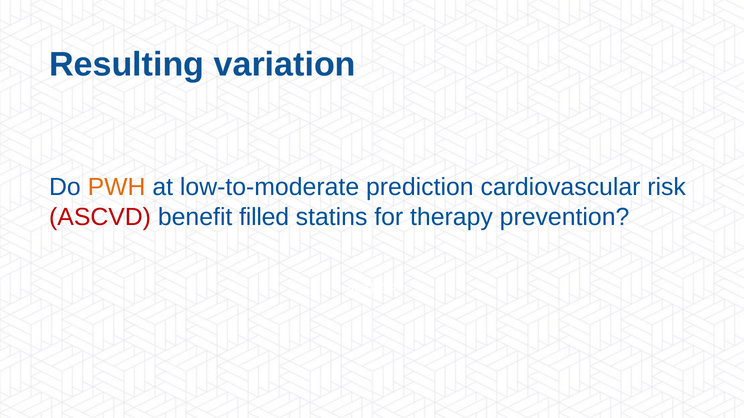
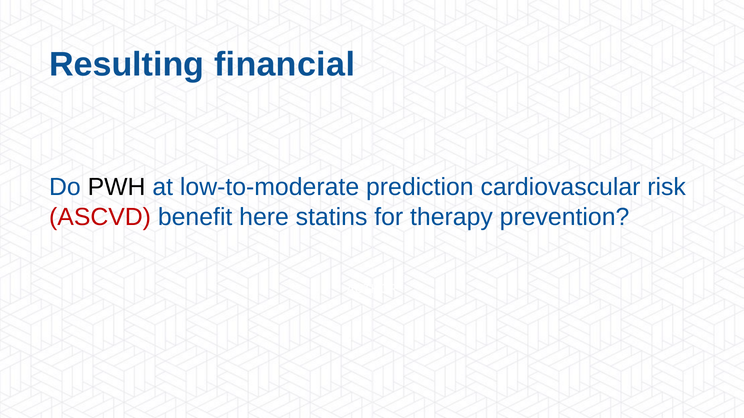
variation: variation -> financial (285, 65)
PWH colour: orange -> black (117, 188)
filled: filled -> here (264, 217)
